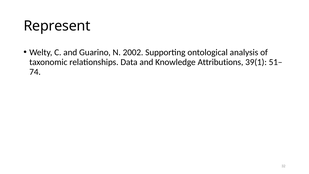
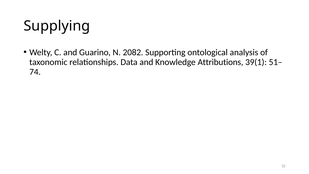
Represent: Represent -> Supplying (57, 26)
2002: 2002 -> 2082 (133, 52)
